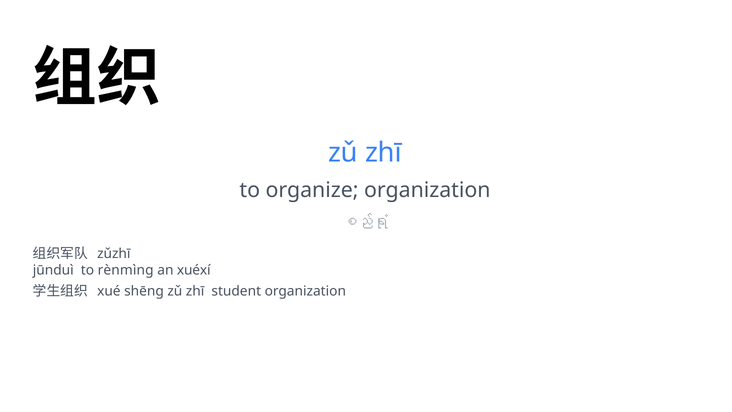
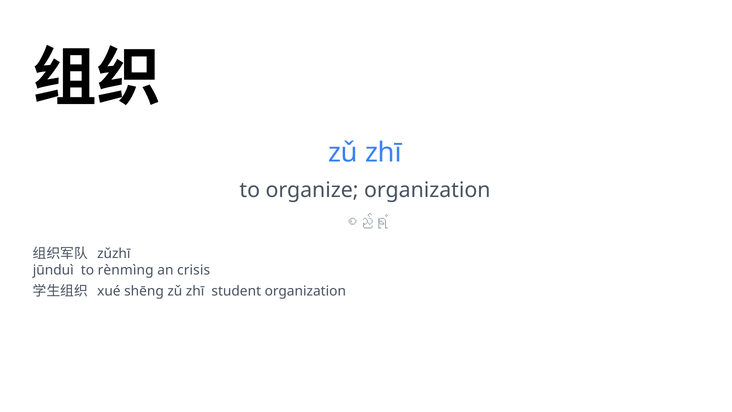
xuéxí: xuéxí -> crisis (194, 270)
